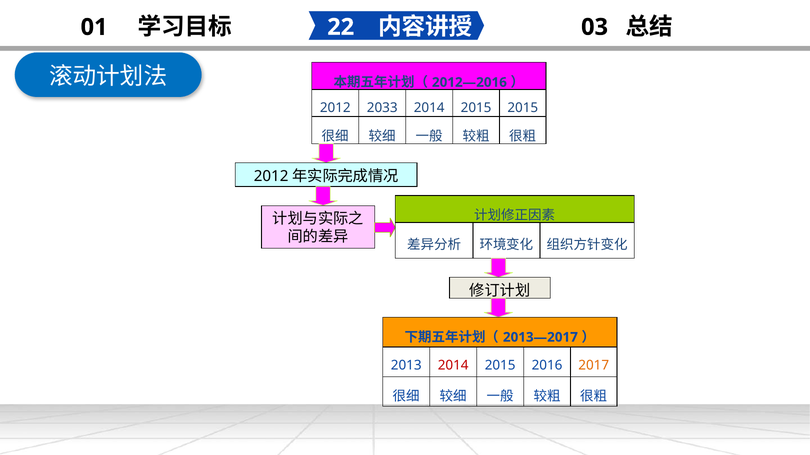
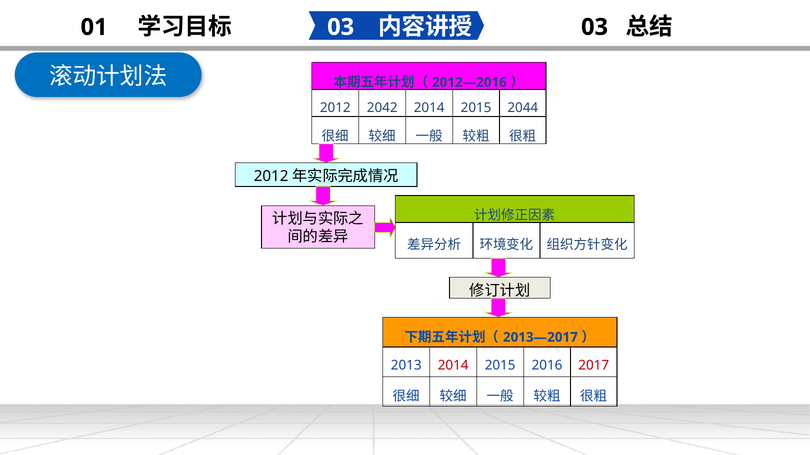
22: 22 -> 03 (341, 27)
2033: 2033 -> 2042 (382, 108)
2015: 2015 -> 2044 (523, 108)
2017 colour: orange -> red (594, 366)
